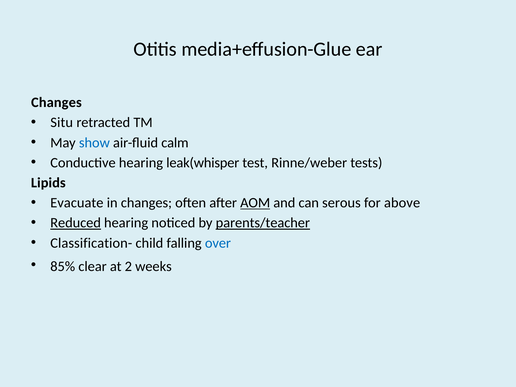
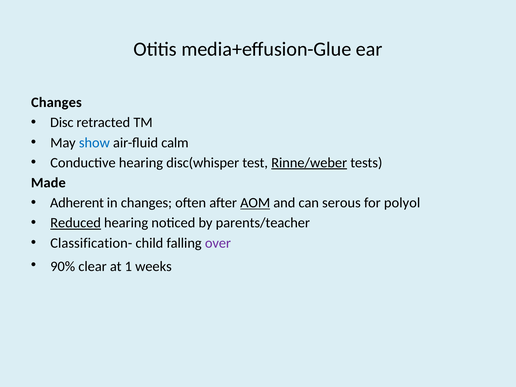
Situ: Situ -> Disc (62, 123)
leak(whisper: leak(whisper -> disc(whisper (203, 163)
Rinne/weber underline: none -> present (309, 163)
Lipids: Lipids -> Made (48, 183)
Evacuate: Evacuate -> Adherent (77, 203)
above: above -> polyol (402, 203)
parents/teacher underline: present -> none (263, 223)
over colour: blue -> purple (218, 243)
85%: 85% -> 90% (63, 266)
2: 2 -> 1 (128, 266)
